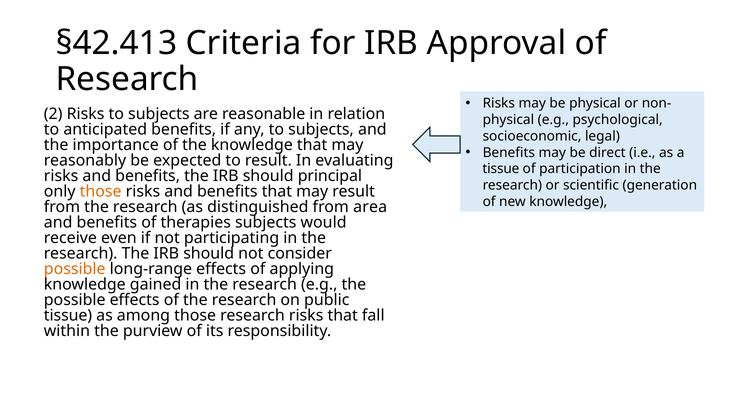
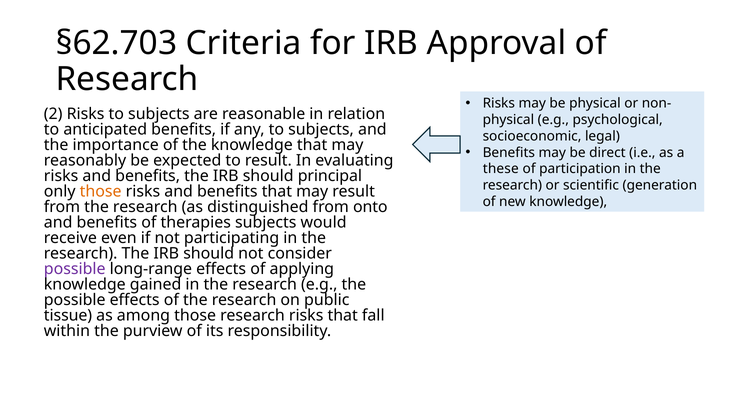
§42.413: §42.413 -> §62.703 (116, 43)
tissue: tissue -> these (501, 169)
area: area -> onto (370, 207)
possible colour: orange -> purple (75, 269)
